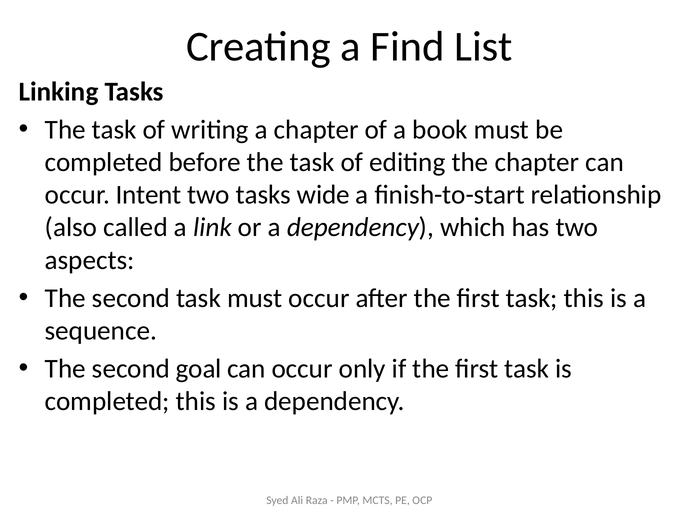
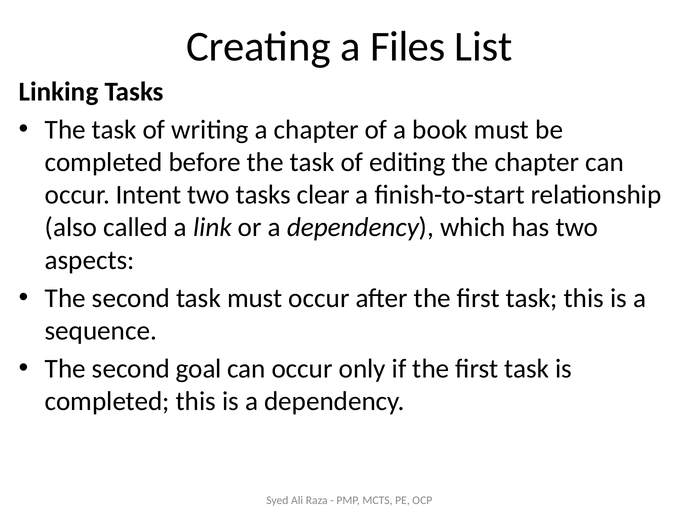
Find: Find -> Files (408, 47)
wide: wide -> clear (323, 195)
